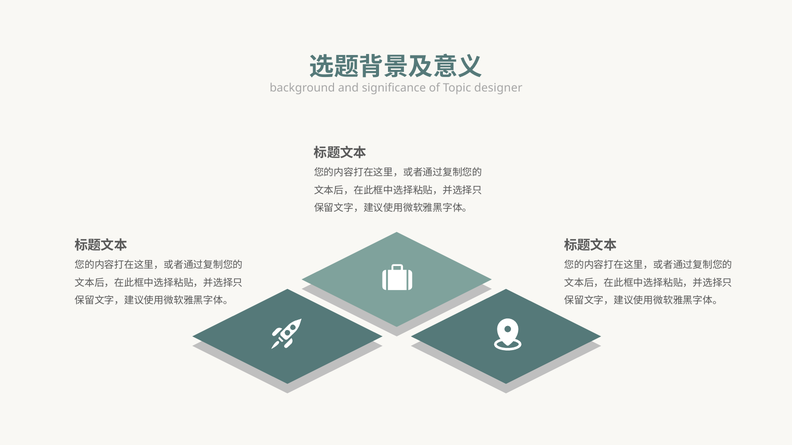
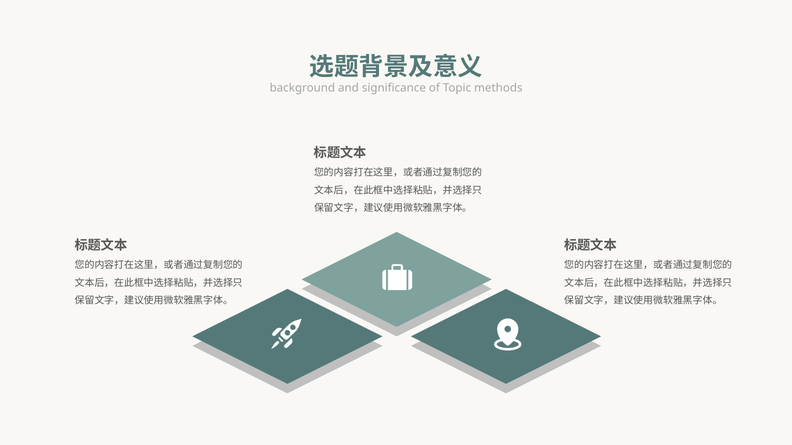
designer: designer -> methods (498, 88)
